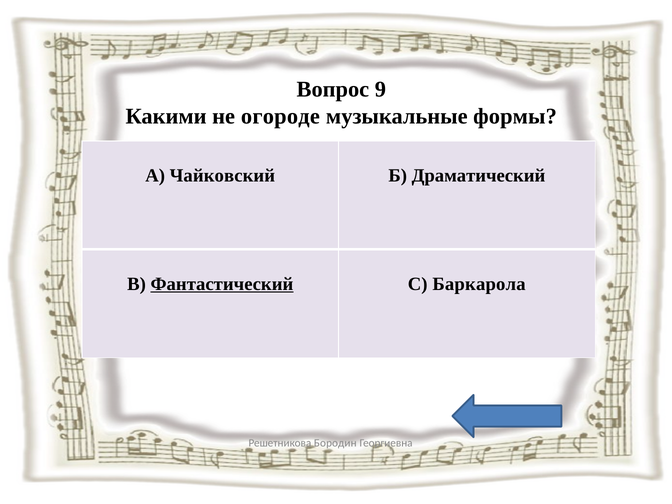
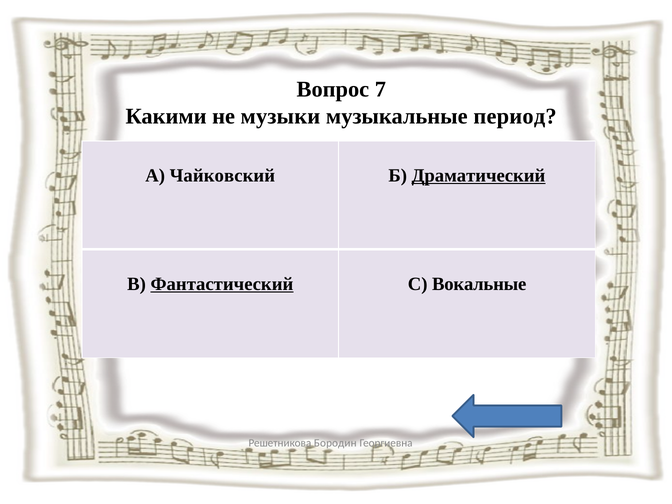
9: 9 -> 7 (380, 89)
огороде: огороде -> музыки (280, 116)
формы: формы -> период (515, 116)
Драматический underline: none -> present (478, 175)
Баркарола: Баркарола -> Вокальные (479, 284)
